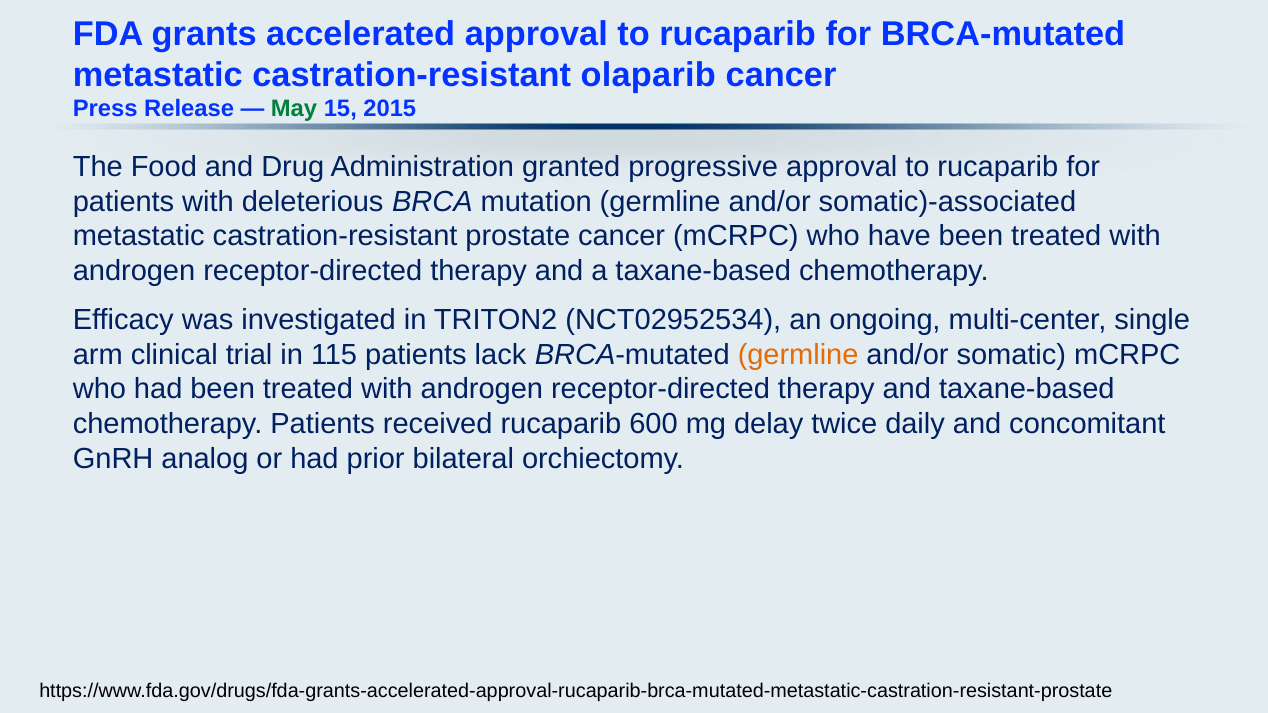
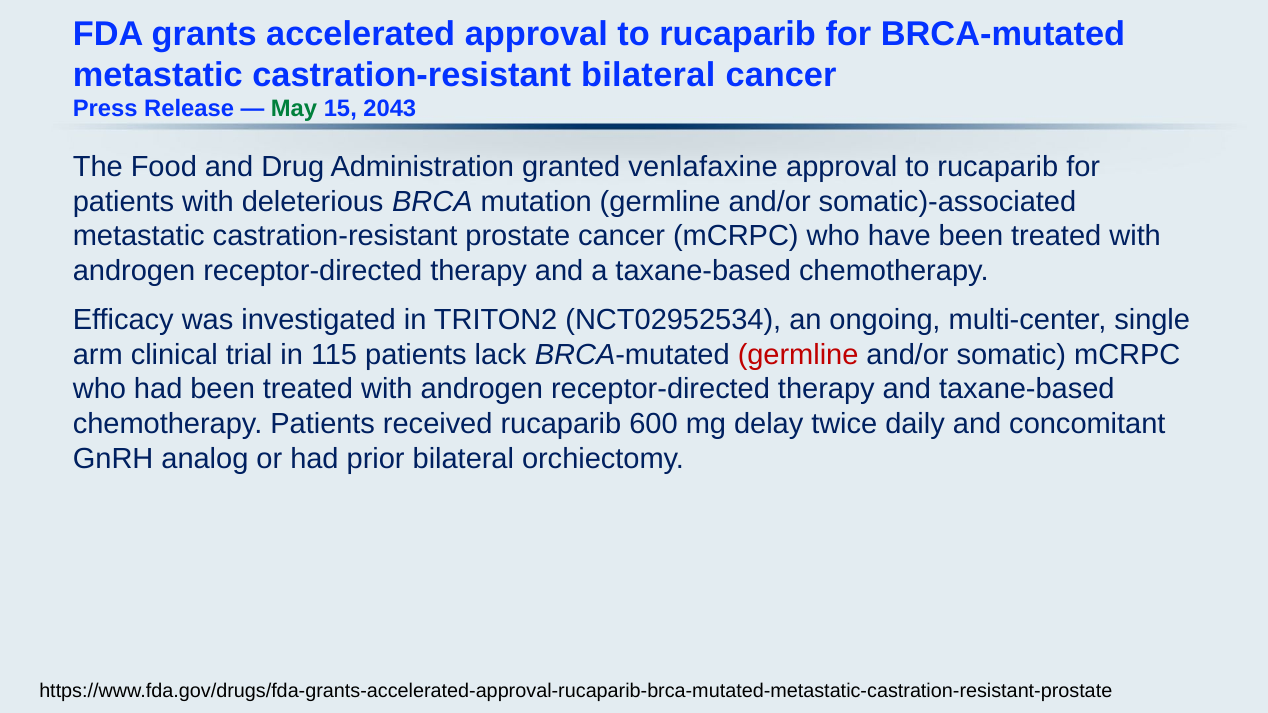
castration-resistant olaparib: olaparib -> bilateral (648, 75)
2015: 2015 -> 2043 (390, 109)
progressive: progressive -> venlafaxine (703, 167)
germline colour: orange -> red (798, 355)
